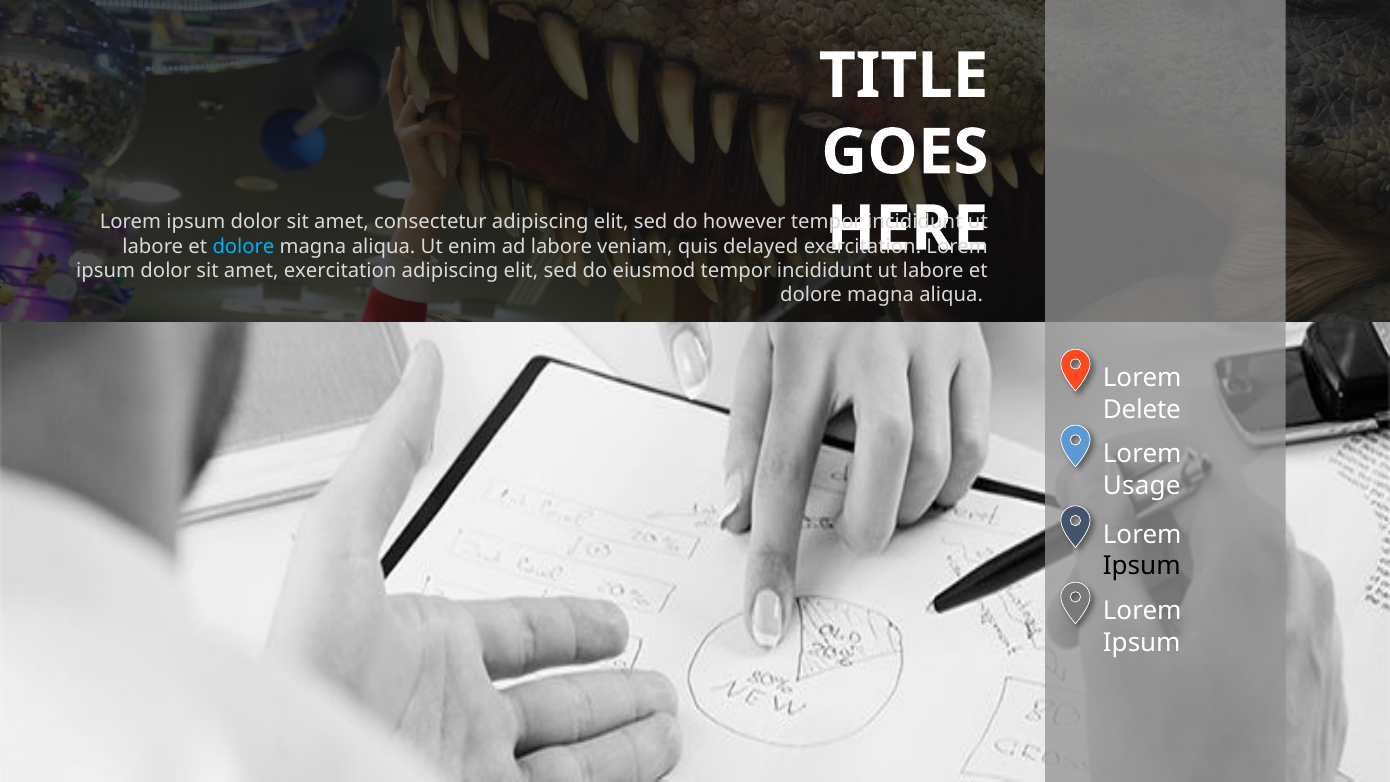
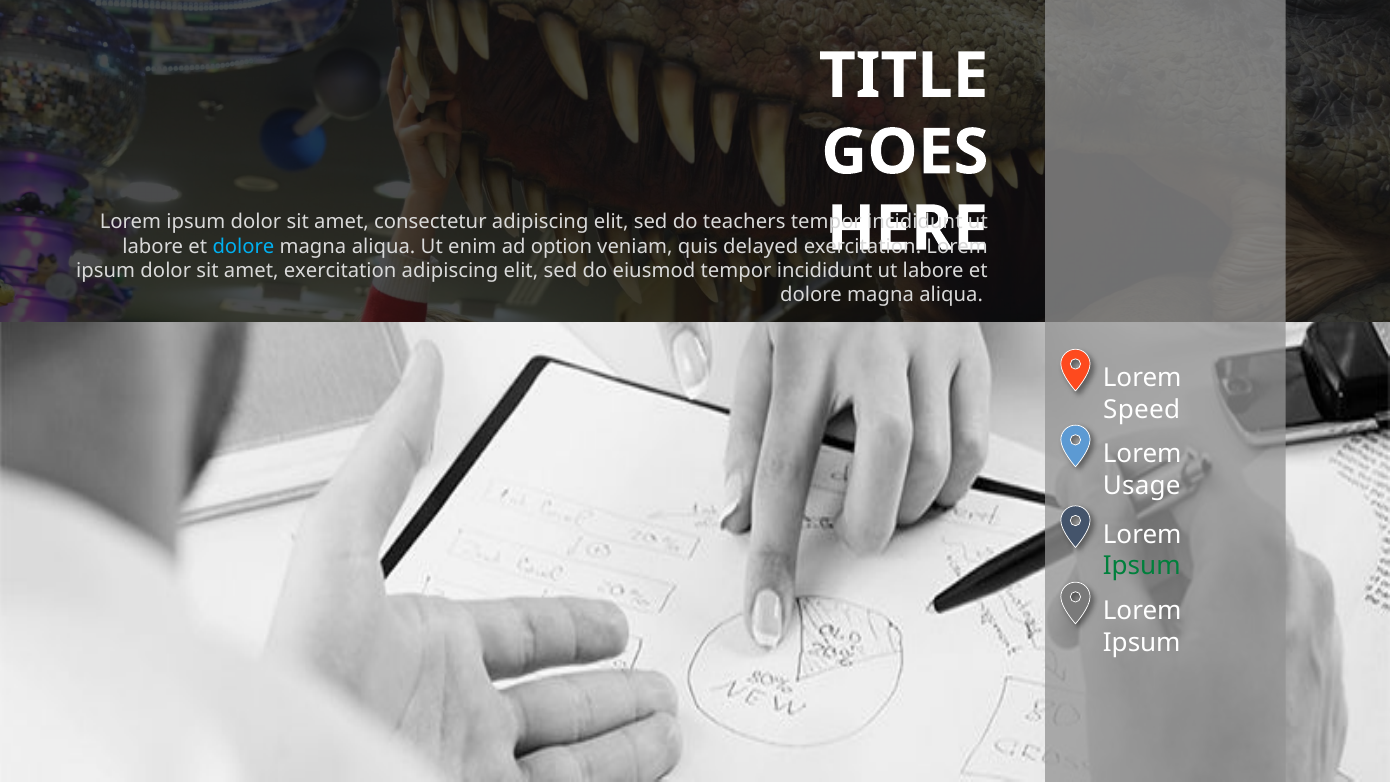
however: however -> teachers (744, 222)
ad labore: labore -> option (562, 246)
Delete: Delete -> Speed (1142, 410)
Ipsum colour: black -> green (1142, 566)
